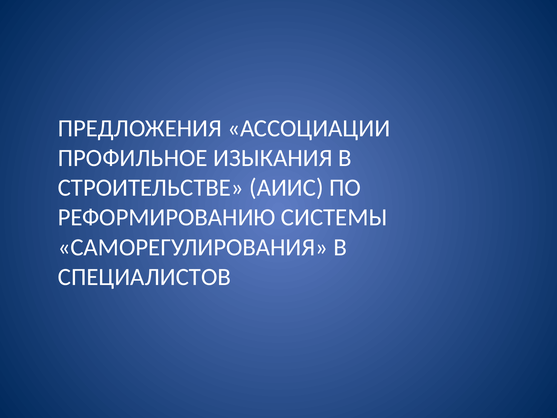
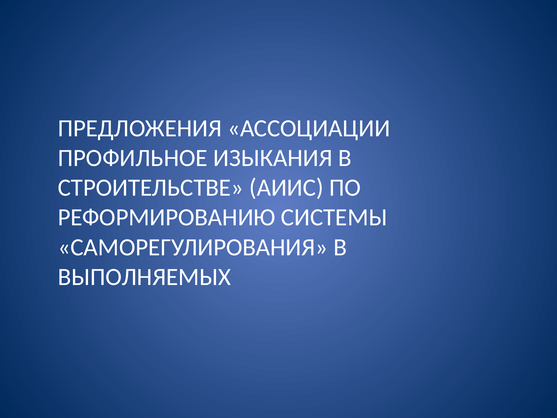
СПЕЦИАЛИСТОВ: СПЕЦИАЛИСТОВ -> ВЫПОЛНЯЕМЫХ (144, 277)
